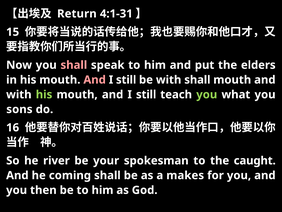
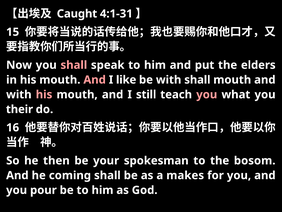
Return: Return -> Caught (77, 14)
still: still -> like (126, 80)
his colour: light green -> pink (44, 94)
you colour: light green -> pink (207, 94)
sons: sons -> their (20, 109)
river: river -> then (56, 160)
caught: caught -> bosom (255, 160)
then: then -> pour (43, 190)
